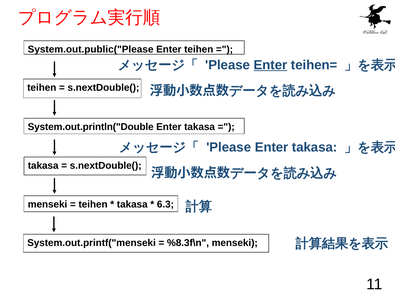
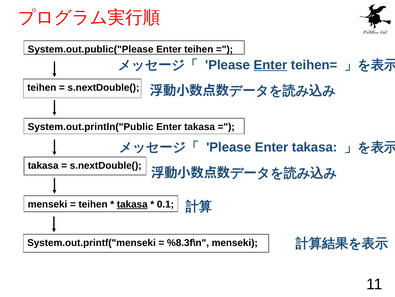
System.out.println("Double: System.out.println("Double -> System.out.println("Public (91, 127)
takasa underline: none -> present (132, 204)
6.3: 6.3 -> 0.1 (165, 204)
